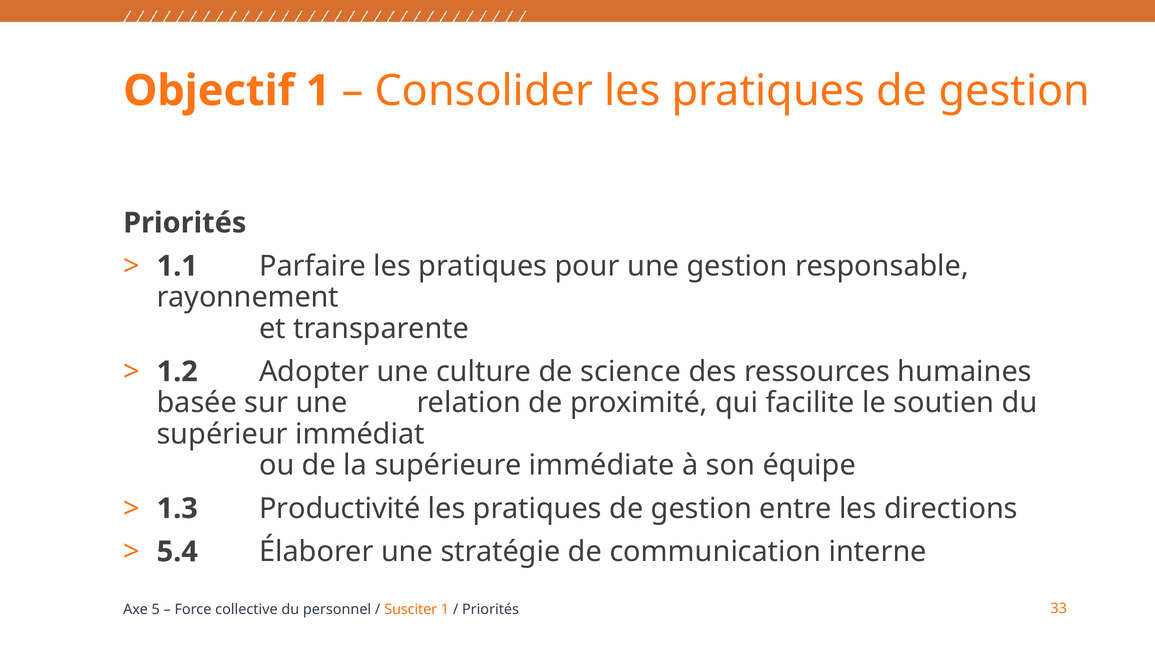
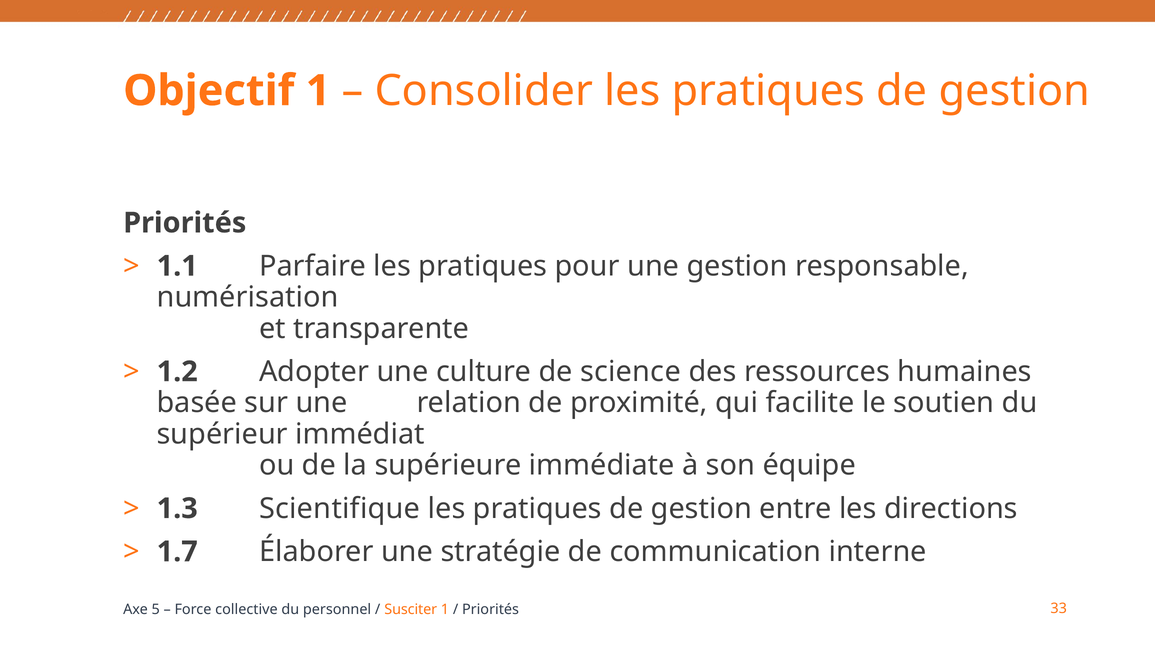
rayonnement: rayonnement -> numérisation (248, 297)
Productivité: Productivité -> Scientifique (340, 508)
5.4: 5.4 -> 1.7 (177, 551)
